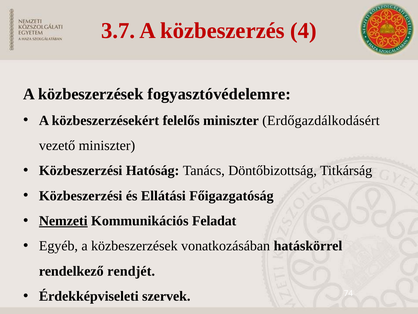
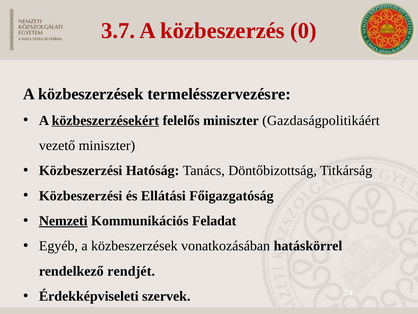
4: 4 -> 0 (303, 31)
fogyasztóvédelemre: fogyasztóvédelemre -> termelésszervezésre (219, 94)
közbeszerzésekért underline: none -> present (105, 120)
Erdőgazdálkodásért: Erdőgazdálkodásért -> Gazdaságpolitikáért (321, 120)
